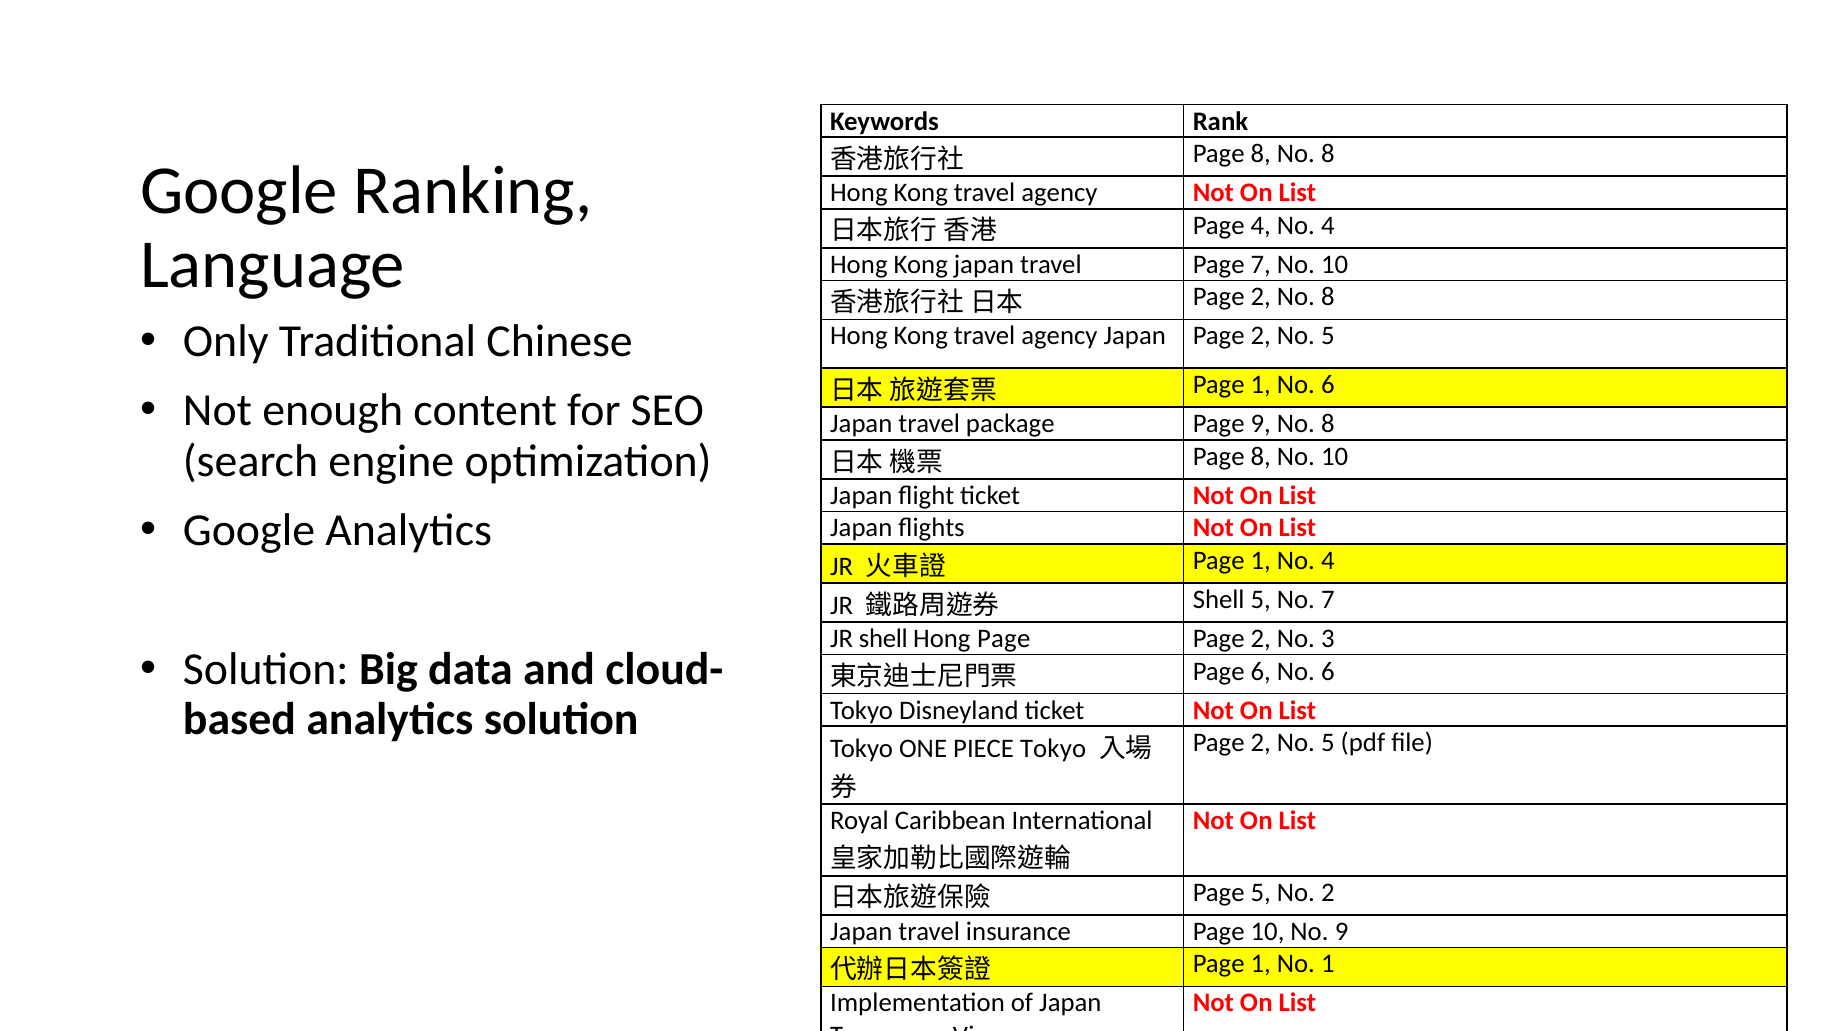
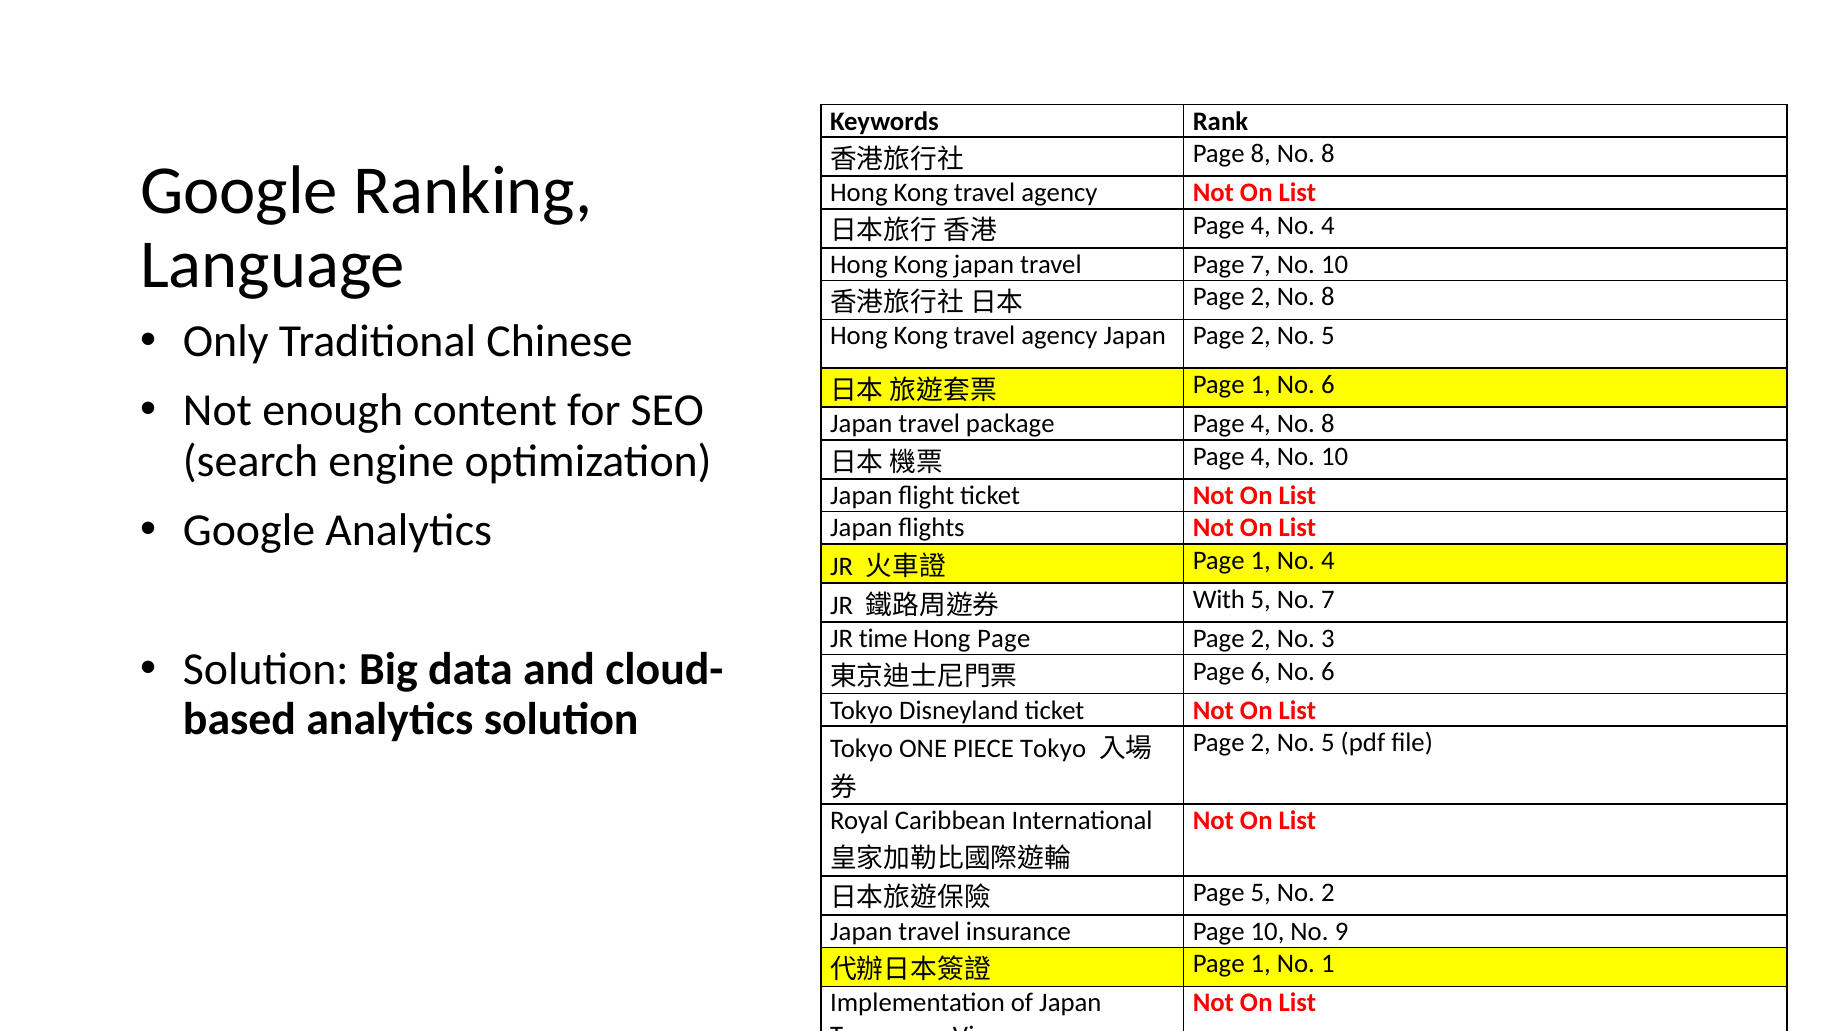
package Page 9: 9 -> 4 (1261, 424)
8: 8 -> 4 (1261, 456)
Shell: Shell -> With (1219, 600)
JR shell: shell -> time (883, 639)
